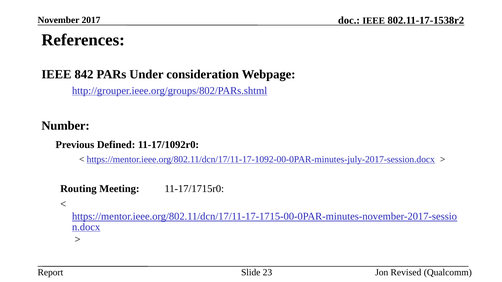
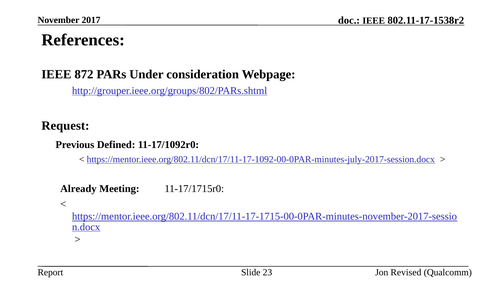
842: 842 -> 872 (84, 74)
Number: Number -> Request (65, 126)
Routing: Routing -> Already (78, 189)
